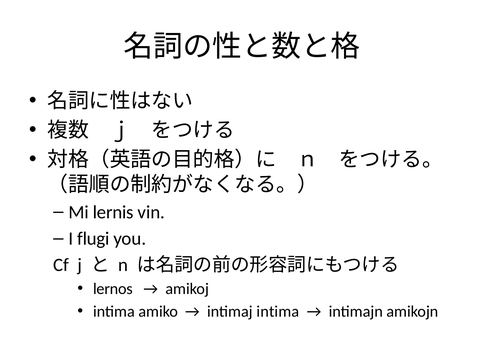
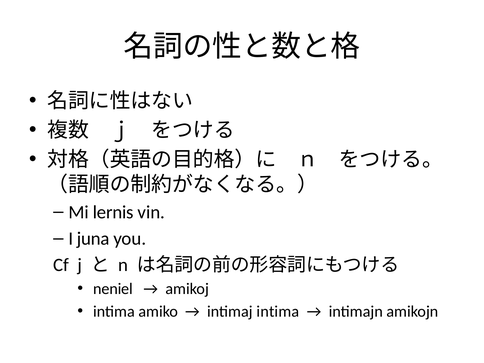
flugi: flugi -> juna (93, 239)
lernos: lernos -> neniel (113, 289)
